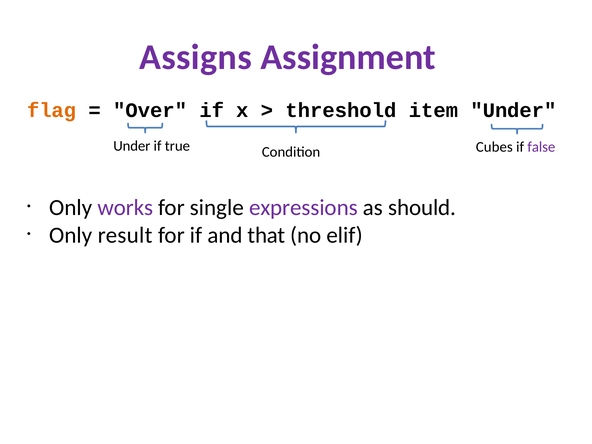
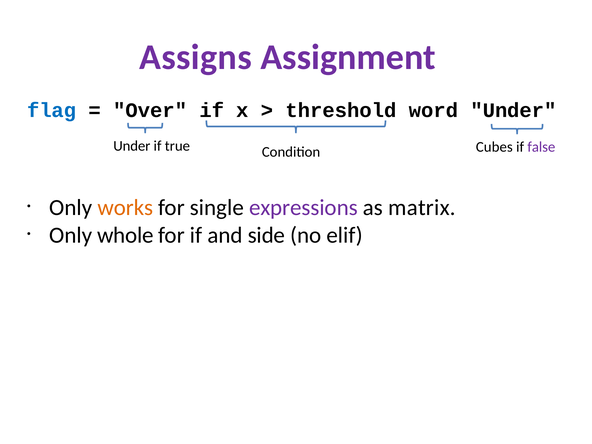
flag colour: orange -> blue (52, 110)
item: item -> word (433, 110)
works colour: purple -> orange (125, 208)
should: should -> matrix (422, 208)
result: result -> whole (125, 235)
that: that -> side (266, 235)
